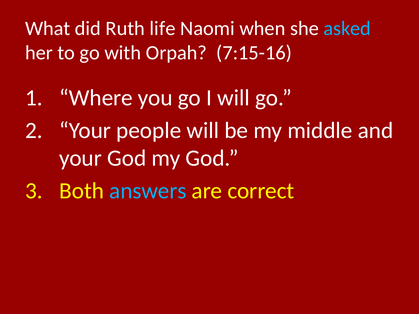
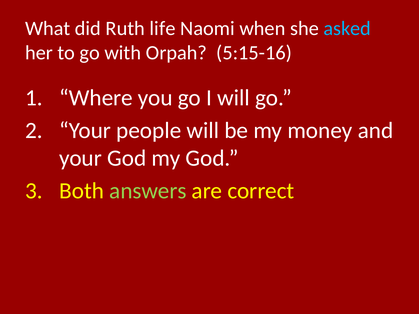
7:15-16: 7:15-16 -> 5:15-16 (254, 53)
middle: middle -> money (320, 131)
answers colour: light blue -> light green (148, 191)
